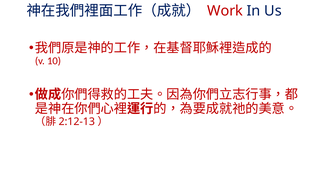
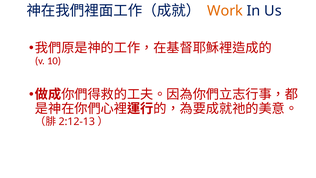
Work colour: red -> orange (225, 11)
